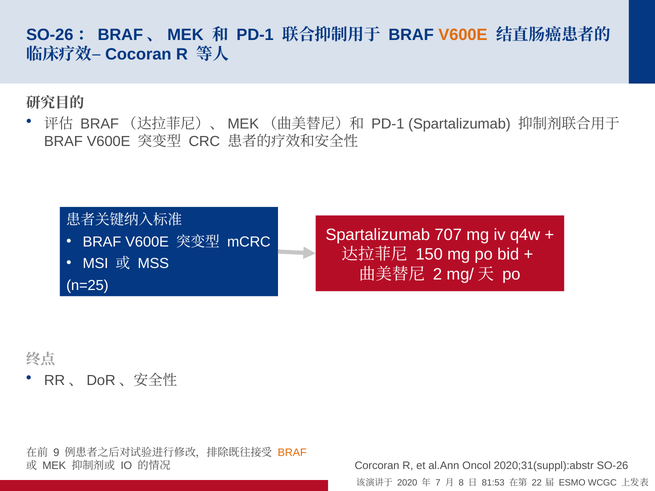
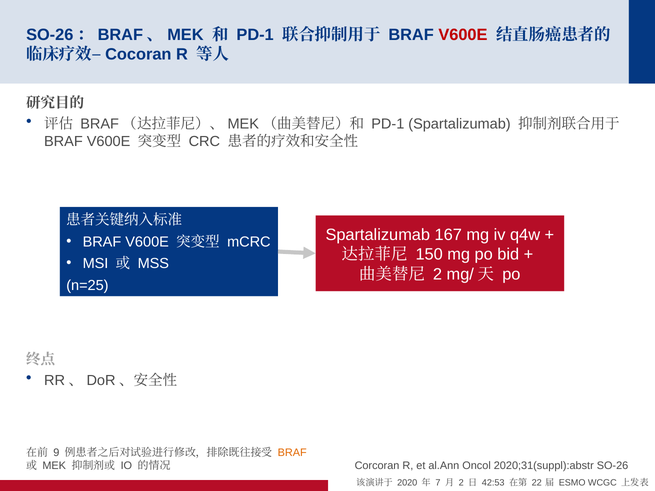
V600E colour: orange -> red (463, 35)
707: 707 -> 167 (448, 235)
8: 8 -> 2 (461, 483)
81:53: 81:53 -> 42:53 (493, 483)
